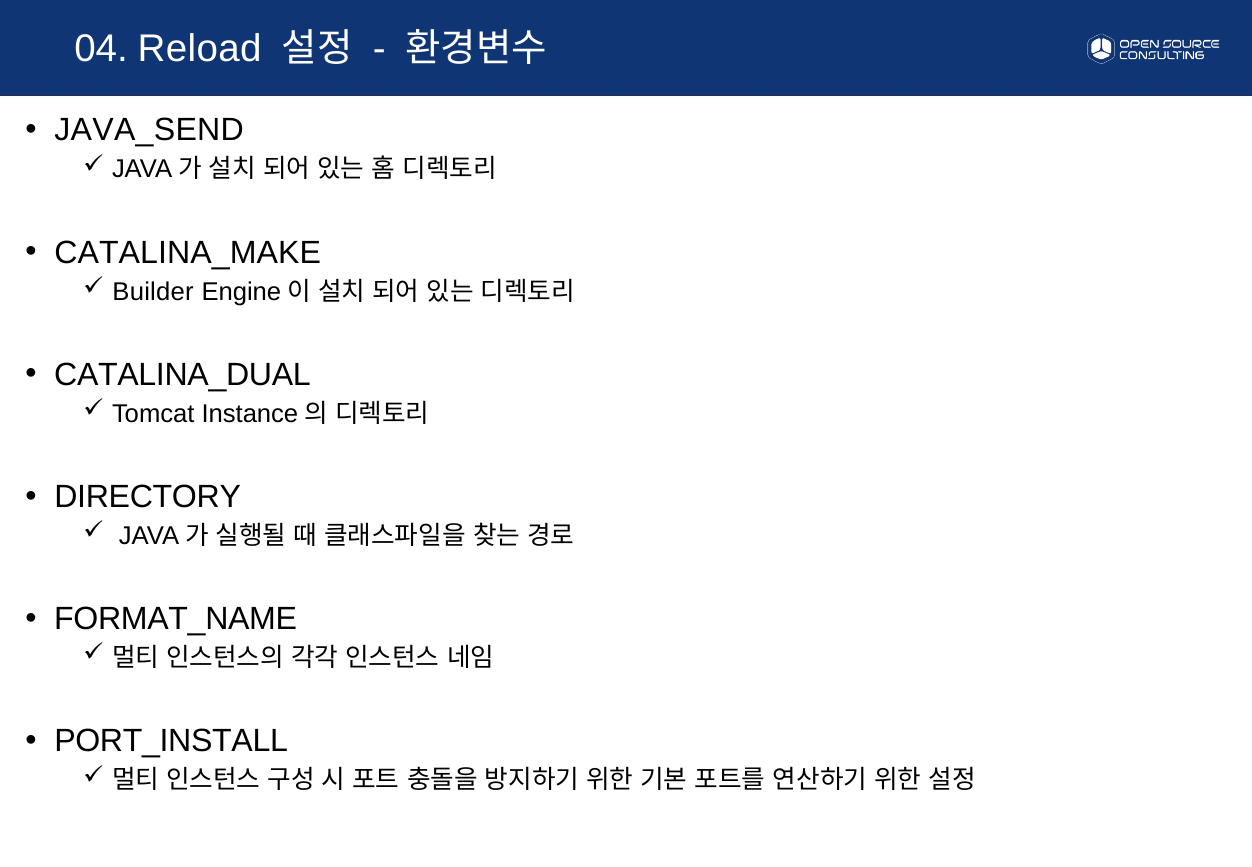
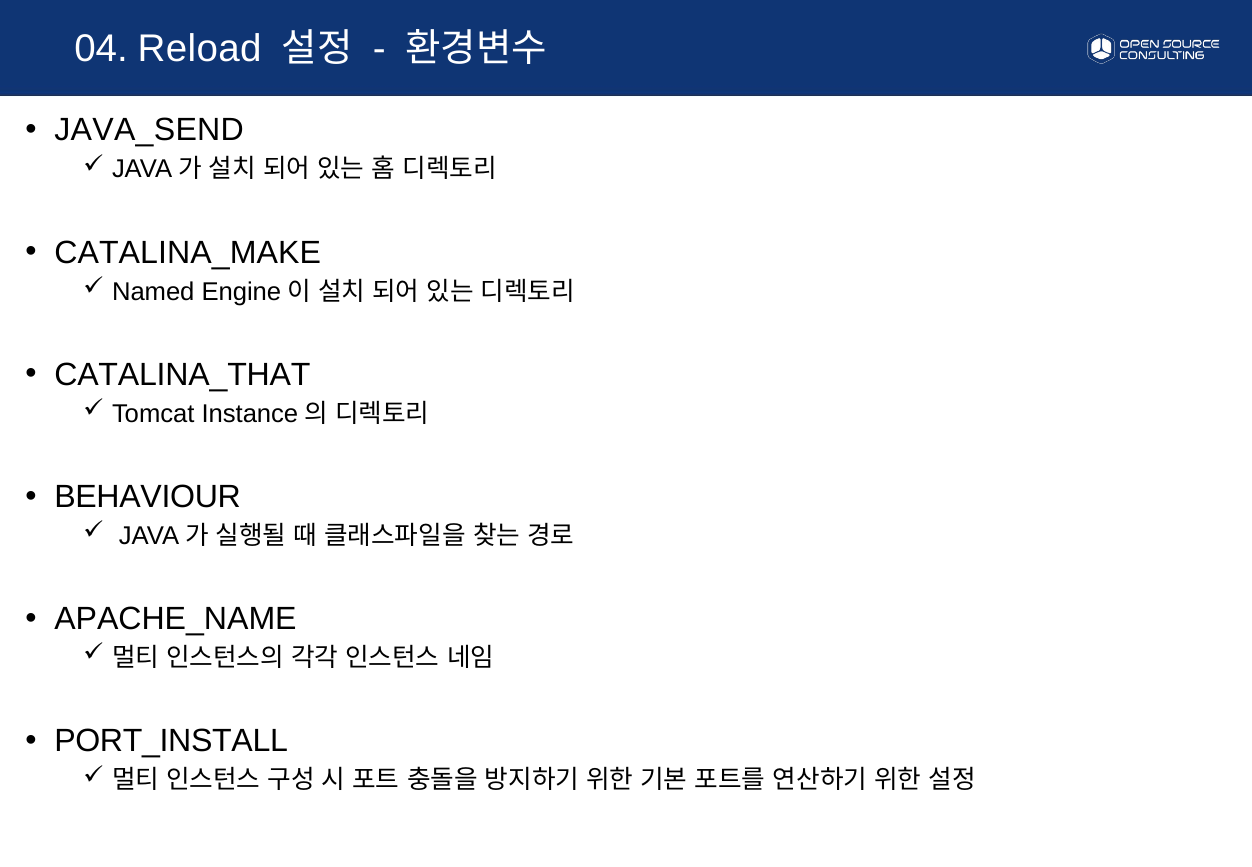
Builder: Builder -> Named (153, 292)
CATALINA_DUAL: CATALINA_DUAL -> CATALINA_THAT (182, 375)
DIRECTORY: DIRECTORY -> BEHAVIOUR (148, 497)
FORMAT_NAME: FORMAT_NAME -> APACHE_NAME (175, 619)
